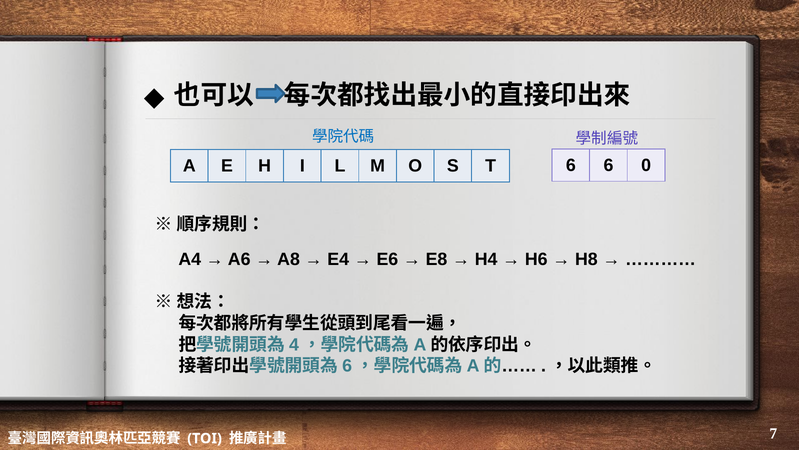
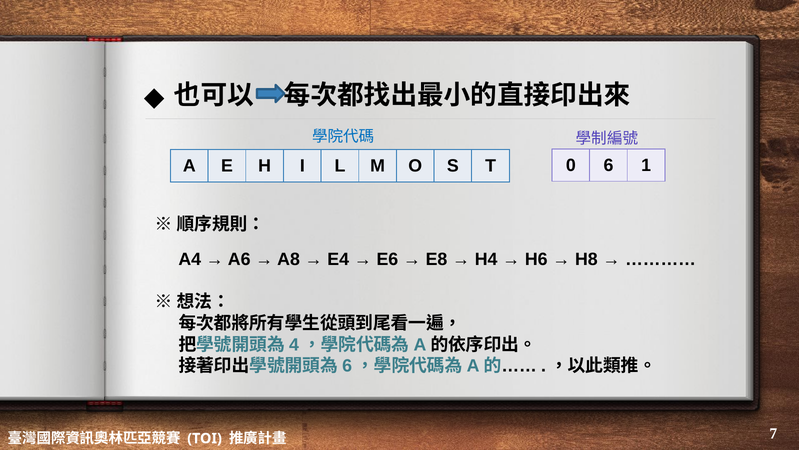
T 6: 6 -> 0 (571, 165)
0: 0 -> 1 (646, 165)
